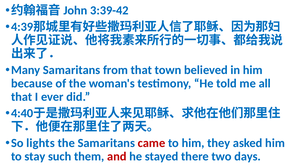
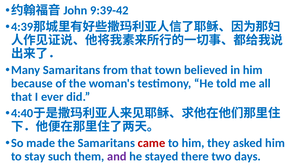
3:39-42: 3:39-42 -> 9:39-42 (109, 10)
lights: lights -> made (41, 143)
and colour: red -> purple (117, 156)
